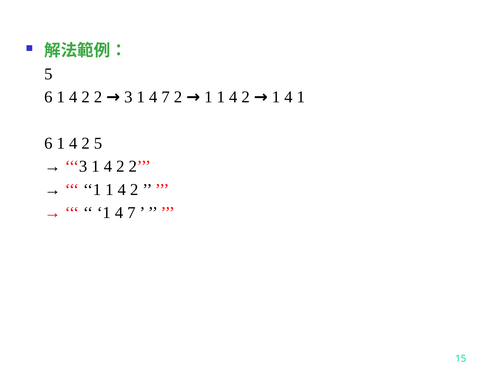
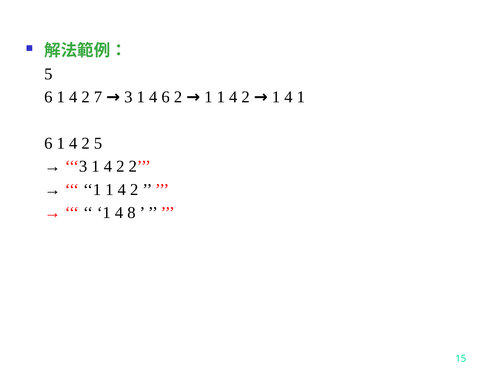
2: 2 -> 7 (98, 97)
3 1 4 7: 7 -> 6 (166, 97)
7: 7 -> 8 (131, 213)
